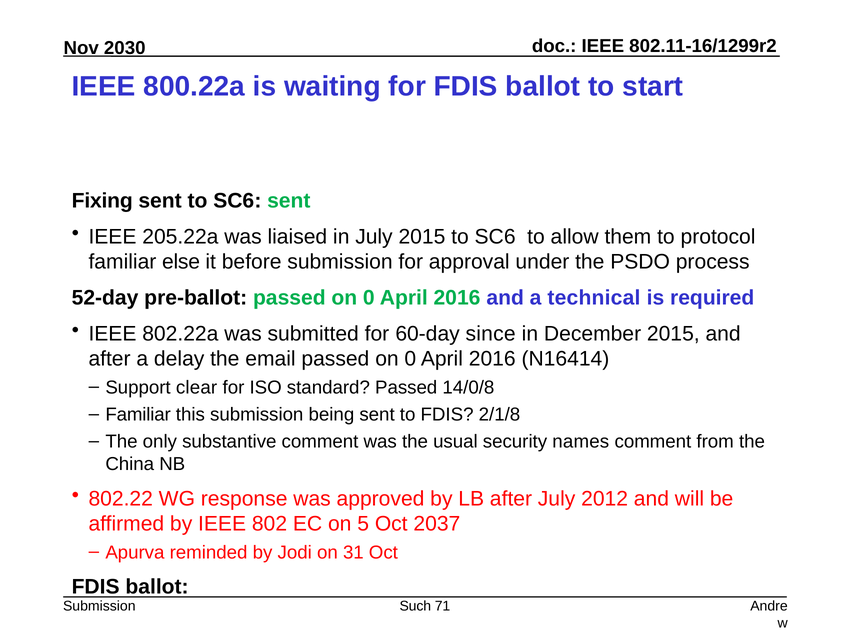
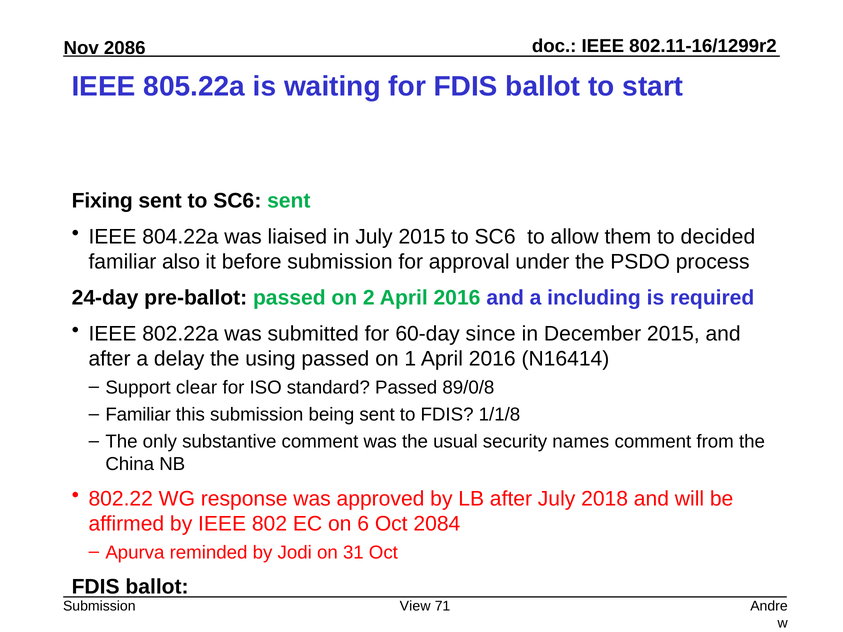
2030: 2030 -> 2086 (125, 48)
800.22a: 800.22a -> 805.22a (194, 86)
205.22a: 205.22a -> 804.22a (180, 237)
protocol: protocol -> decided (718, 237)
else: else -> also (181, 262)
52-day: 52-day -> 24-day (105, 298)
pre-ballot passed on 0: 0 -> 2 (369, 298)
technical: technical -> including (594, 298)
email: email -> using (270, 359)
0: 0 -> 1 (410, 359)
14/0/8: 14/0/8 -> 89/0/8 (468, 388)
2/1/8: 2/1/8 -> 1/1/8 (499, 415)
2012: 2012 -> 2018 (605, 499)
5: 5 -> 6 (363, 524)
2037: 2037 -> 2084 (437, 524)
Such: Such -> View (415, 606)
